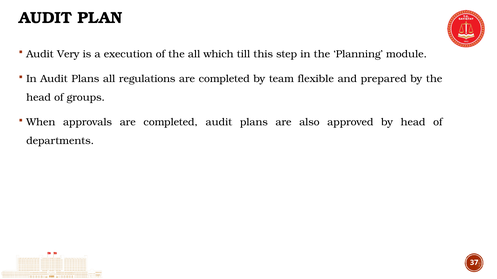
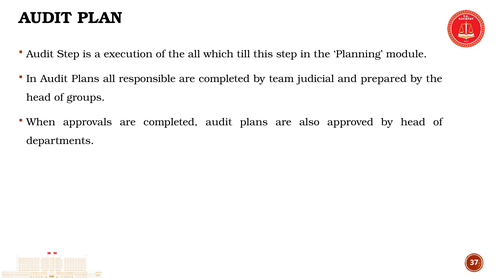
Audit Very: Very -> Step (68, 54)
regulations: regulations -> responsible (147, 79)
flexible: flexible -> judicial (316, 79)
